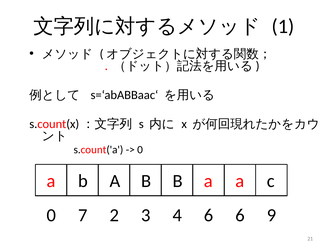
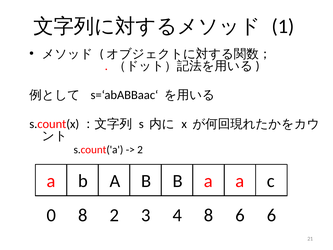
0: 0 -> 2 (140, 150)
0 7: 7 -> 8 (83, 215)
4 6: 6 -> 8 (209, 215)
6 9: 9 -> 6 (272, 215)
